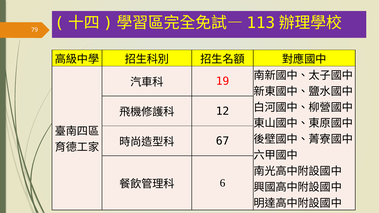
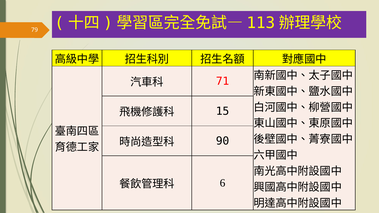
19: 19 -> 71 (223, 81)
12: 12 -> 15 (223, 111)
67: 67 -> 90 (223, 141)
